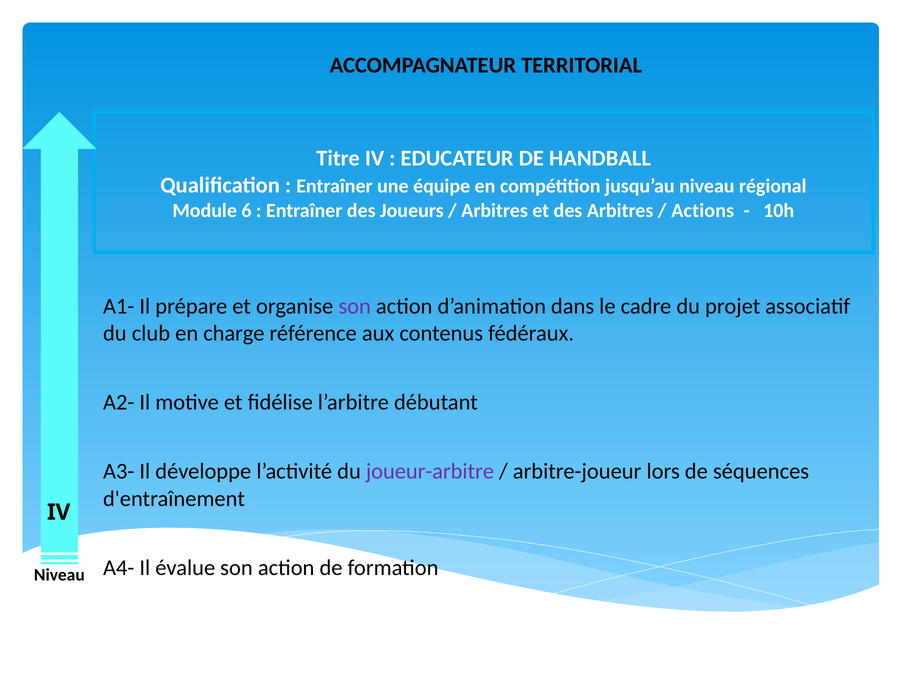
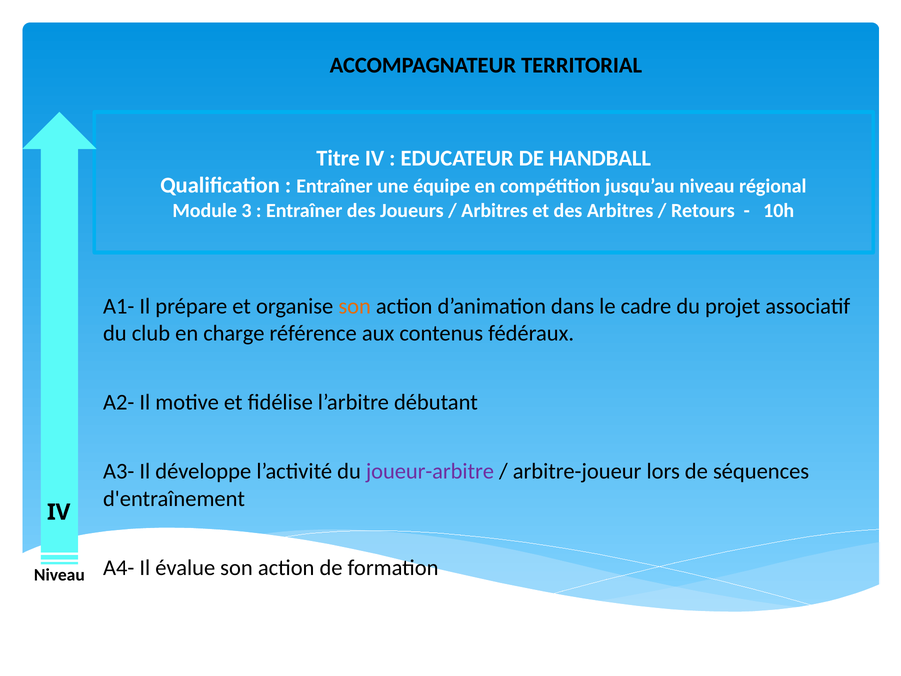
6: 6 -> 3 (246, 211)
Actions: Actions -> Retours (703, 211)
son colour: purple -> orange (355, 306)
